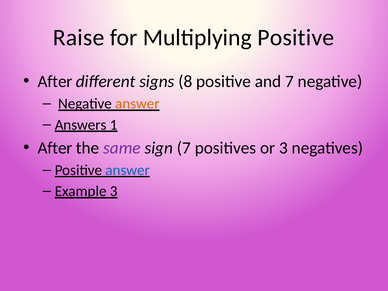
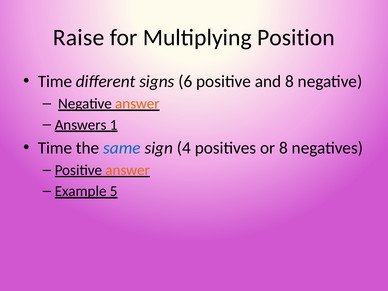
Multiplying Positive: Positive -> Position (296, 38)
After: After -> Time (55, 81)
8: 8 -> 6 (185, 81)
and 7: 7 -> 8 (289, 81)
After: After -> Time (55, 148)
same colour: purple -> blue (122, 148)
sign 7: 7 -> 4 (184, 148)
or 3: 3 -> 8 (283, 148)
answer colour: blue -> orange (128, 170)
Example 3: 3 -> 5 (114, 191)
